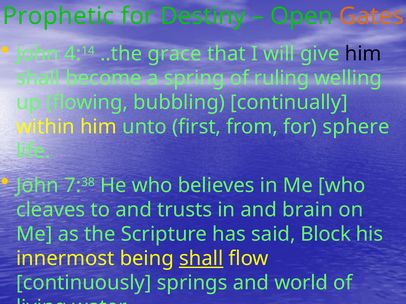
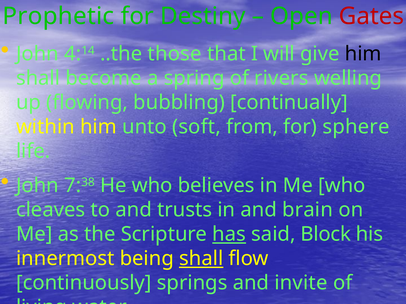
Gates colour: orange -> red (372, 16)
grace: grace -> those (175, 54)
ruling: ruling -> rivers (281, 78)
first: first -> soft (197, 127)
has underline: none -> present (229, 235)
world: world -> invite (301, 283)
